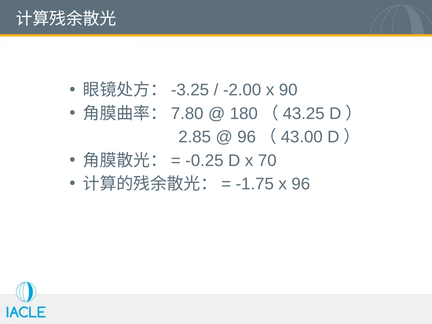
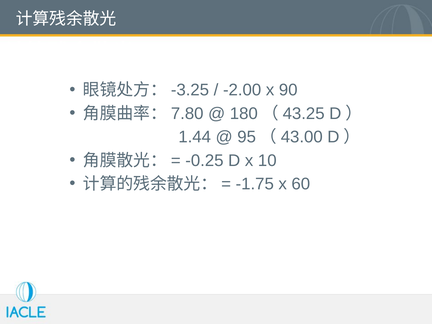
2.85: 2.85 -> 1.44 (195, 137)
96: 96 -> 95 (247, 137)
70: 70 -> 10 (267, 161)
x 96: 96 -> 60 (301, 184)
